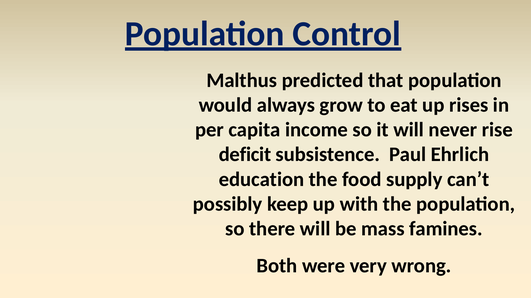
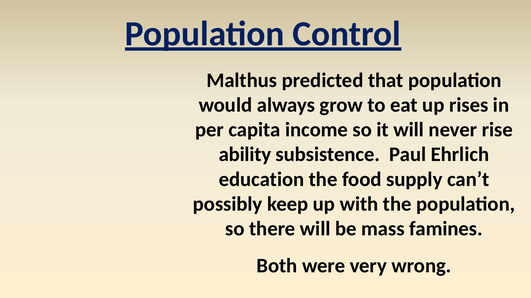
deficit: deficit -> ability (245, 155)
